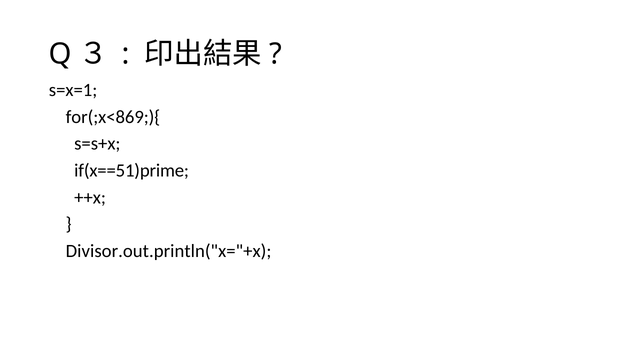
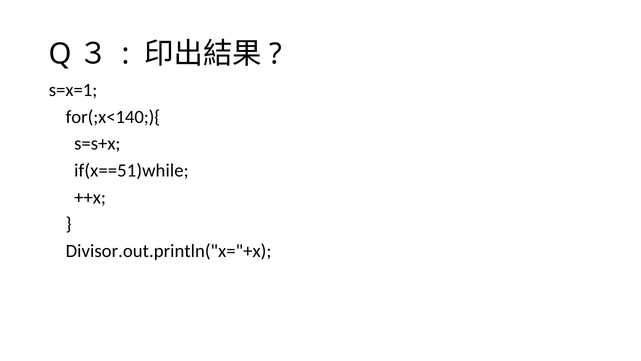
for(;x<869;){: for(;x<869;){ -> for(;x<140;){ (113, 117)
if(x==51)prime: if(x==51)prime -> if(x==51)while (131, 170)
